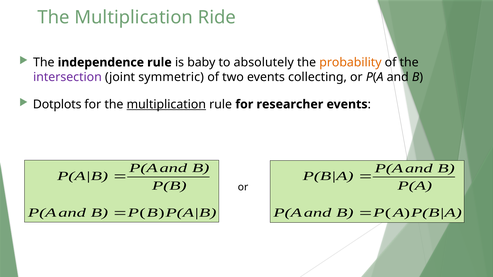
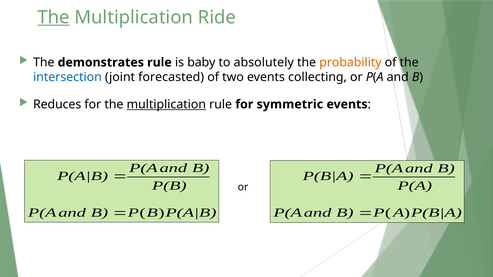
The underline: none -> present (54, 17)
independence: independence -> demonstrates (101, 62)
intersection colour: purple -> blue (67, 77)
symmetric: symmetric -> forecasted (171, 77)
Dotplots: Dotplots -> Reduces (57, 104)
researcher: researcher -> symmetric (290, 104)
